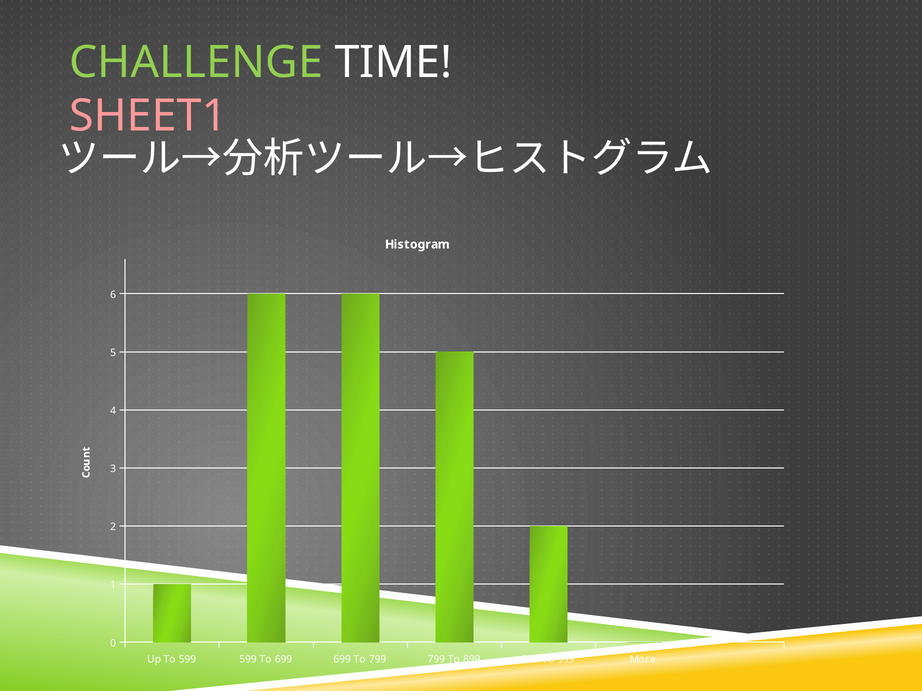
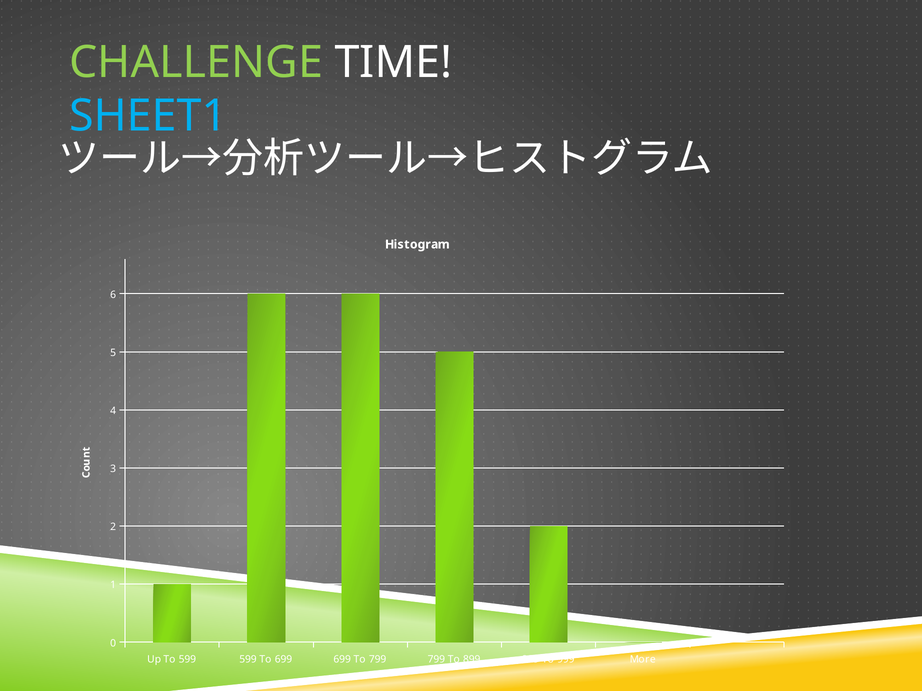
SHEET1 colour: pink -> light blue (148, 116)
